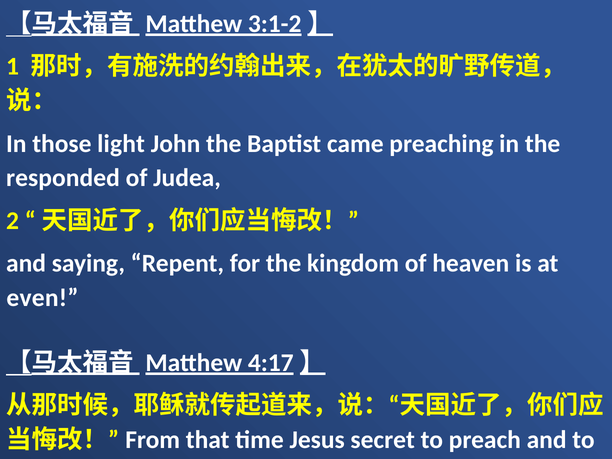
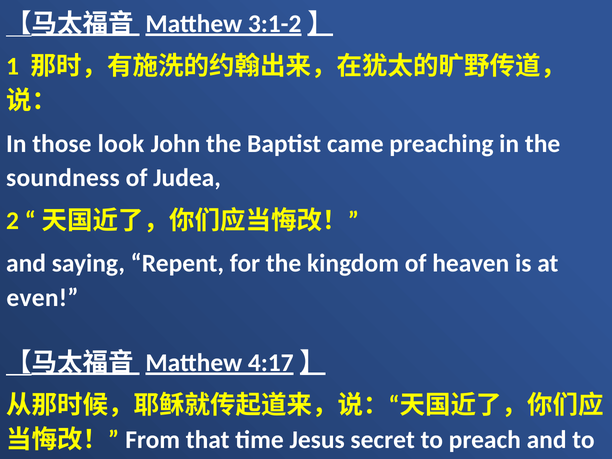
light: light -> look (121, 144)
responded: responded -> soundness (63, 178)
